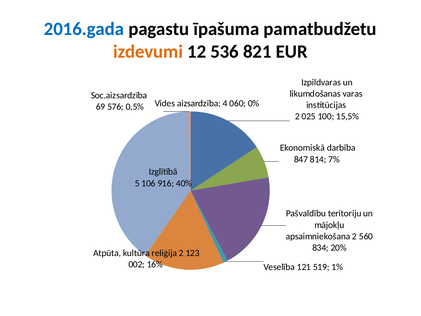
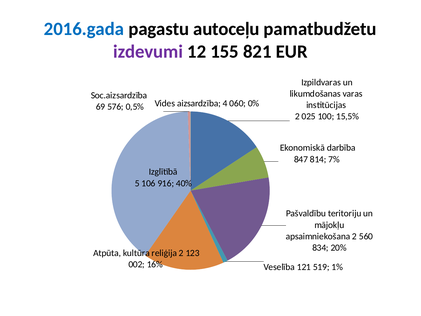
īpašuma: īpašuma -> autoceļu (226, 29)
izdevumi colour: orange -> purple (148, 52)
536: 536 -> 155 (225, 52)
